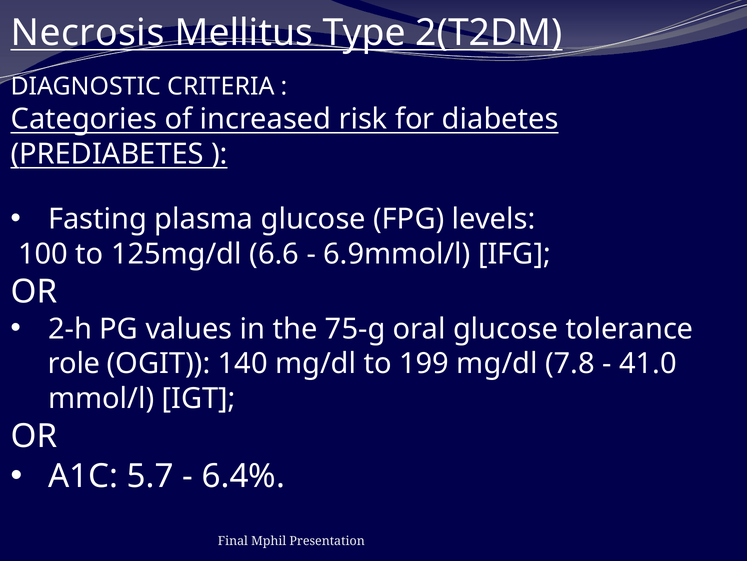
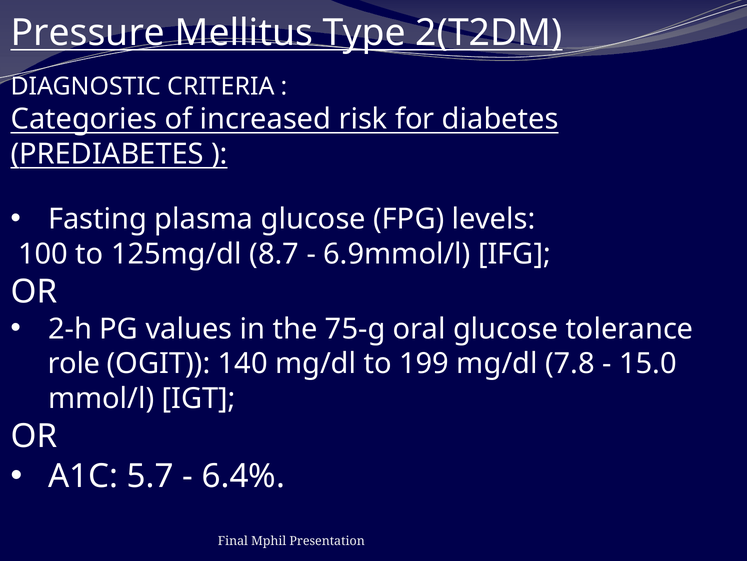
Necrosis: Necrosis -> Pressure (88, 33)
6.6: 6.6 -> 8.7 (274, 254)
41.0: 41.0 -> 15.0 (648, 363)
